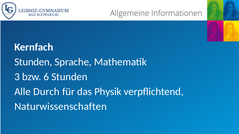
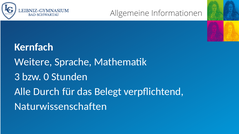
Stunden: Stunden -> Weitere (33, 62)
6: 6 -> 0 (46, 77)
Physik: Physik -> Belegt (108, 92)
